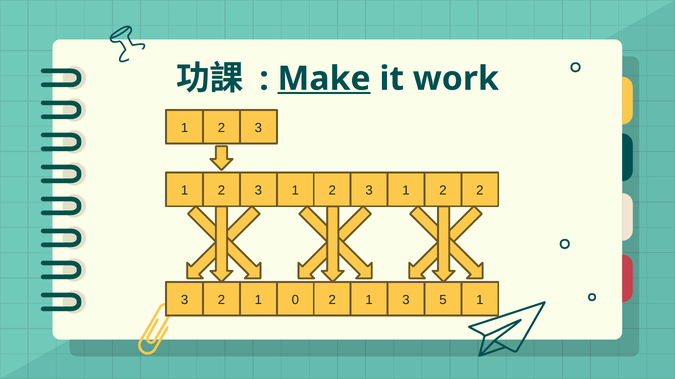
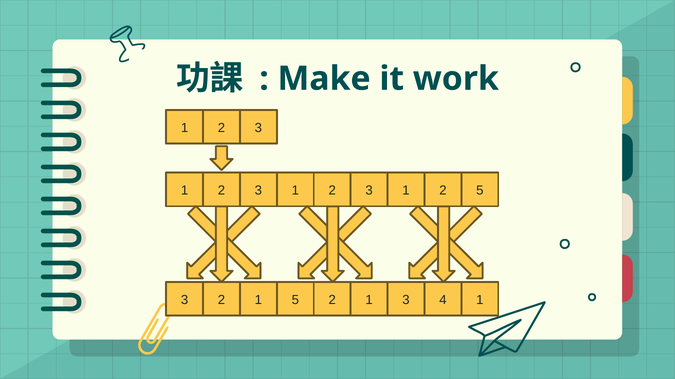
Make underline: present -> none (324, 79)
2 2: 2 -> 5 (480, 191)
1 0: 0 -> 5 (295, 300)
5: 5 -> 4 (443, 300)
